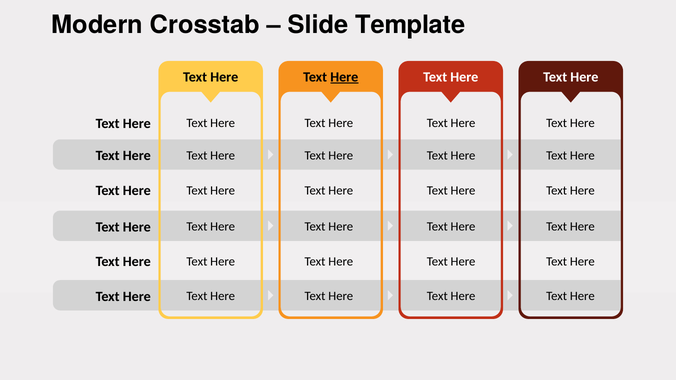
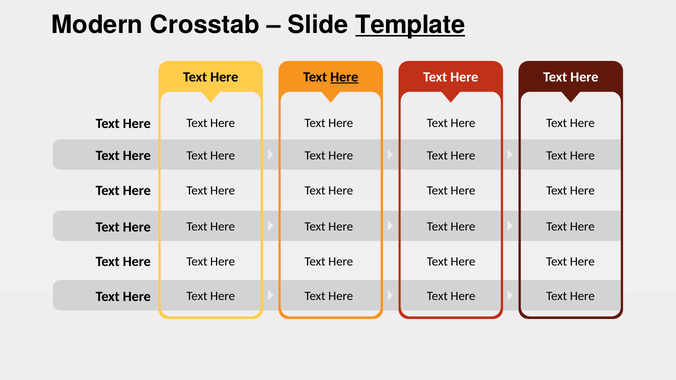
Template underline: none -> present (410, 25)
